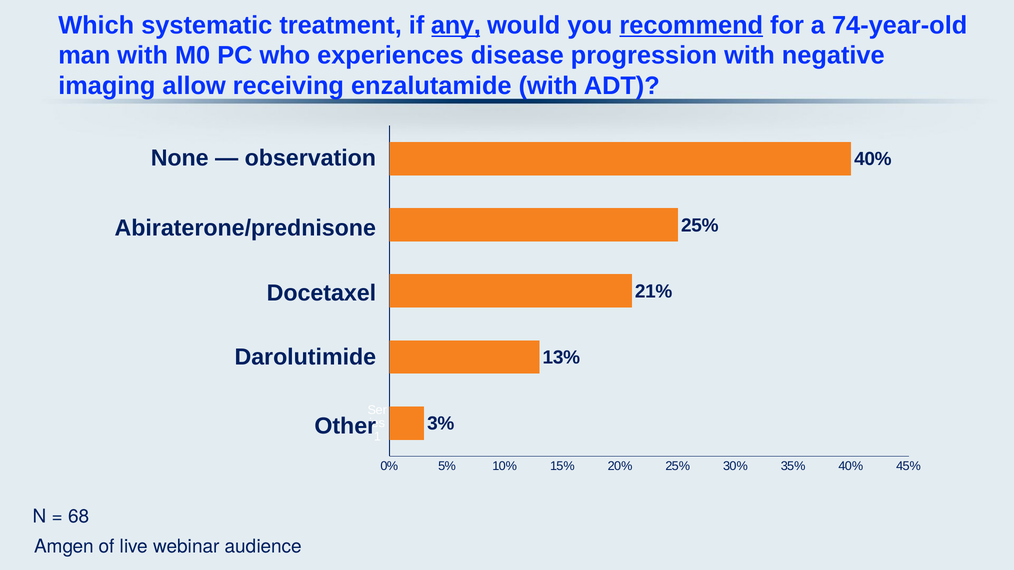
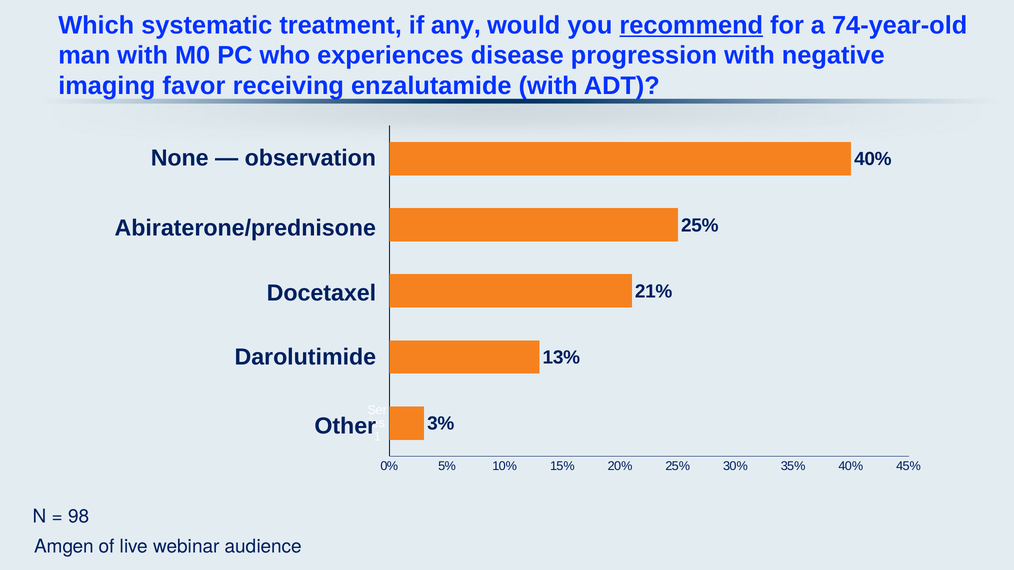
any underline: present -> none (456, 25)
allow: allow -> favor (194, 86)
68: 68 -> 98 (79, 517)
